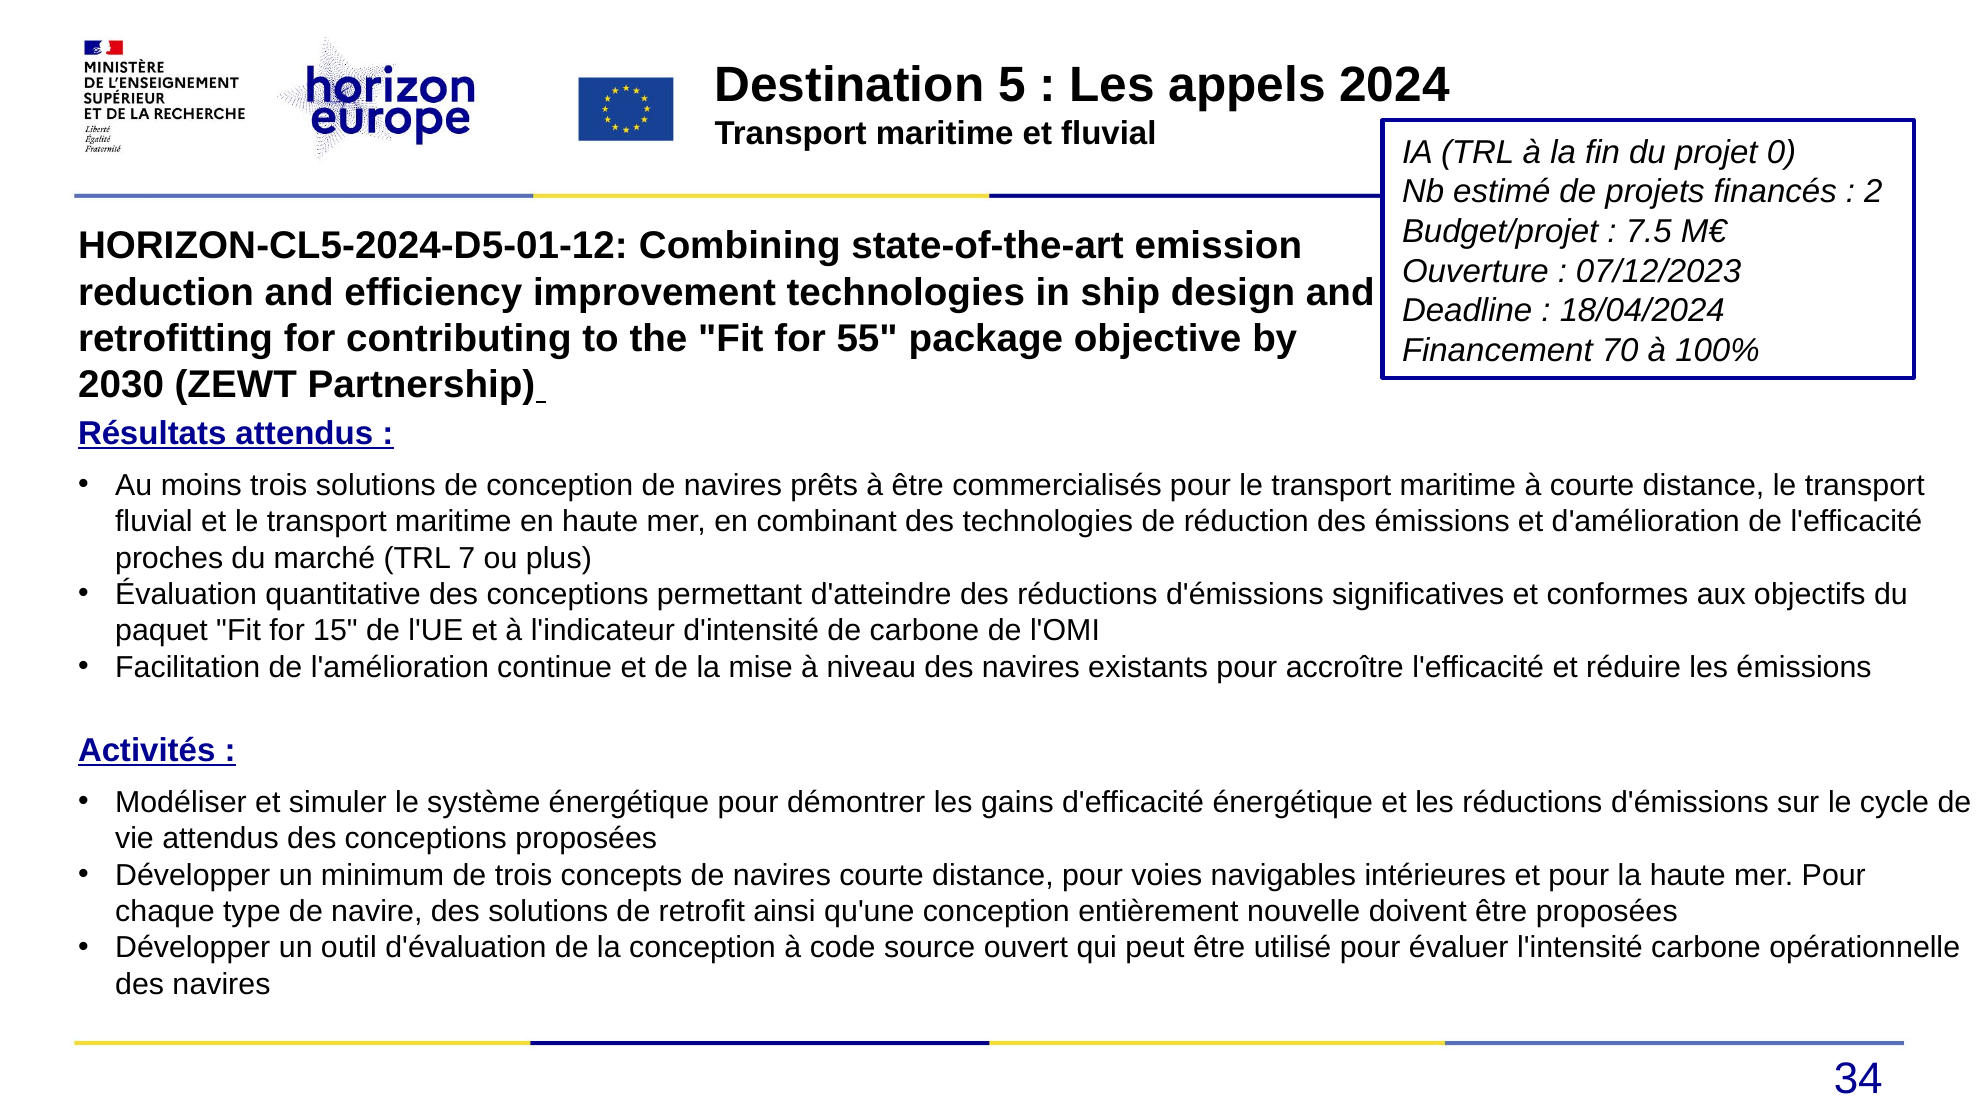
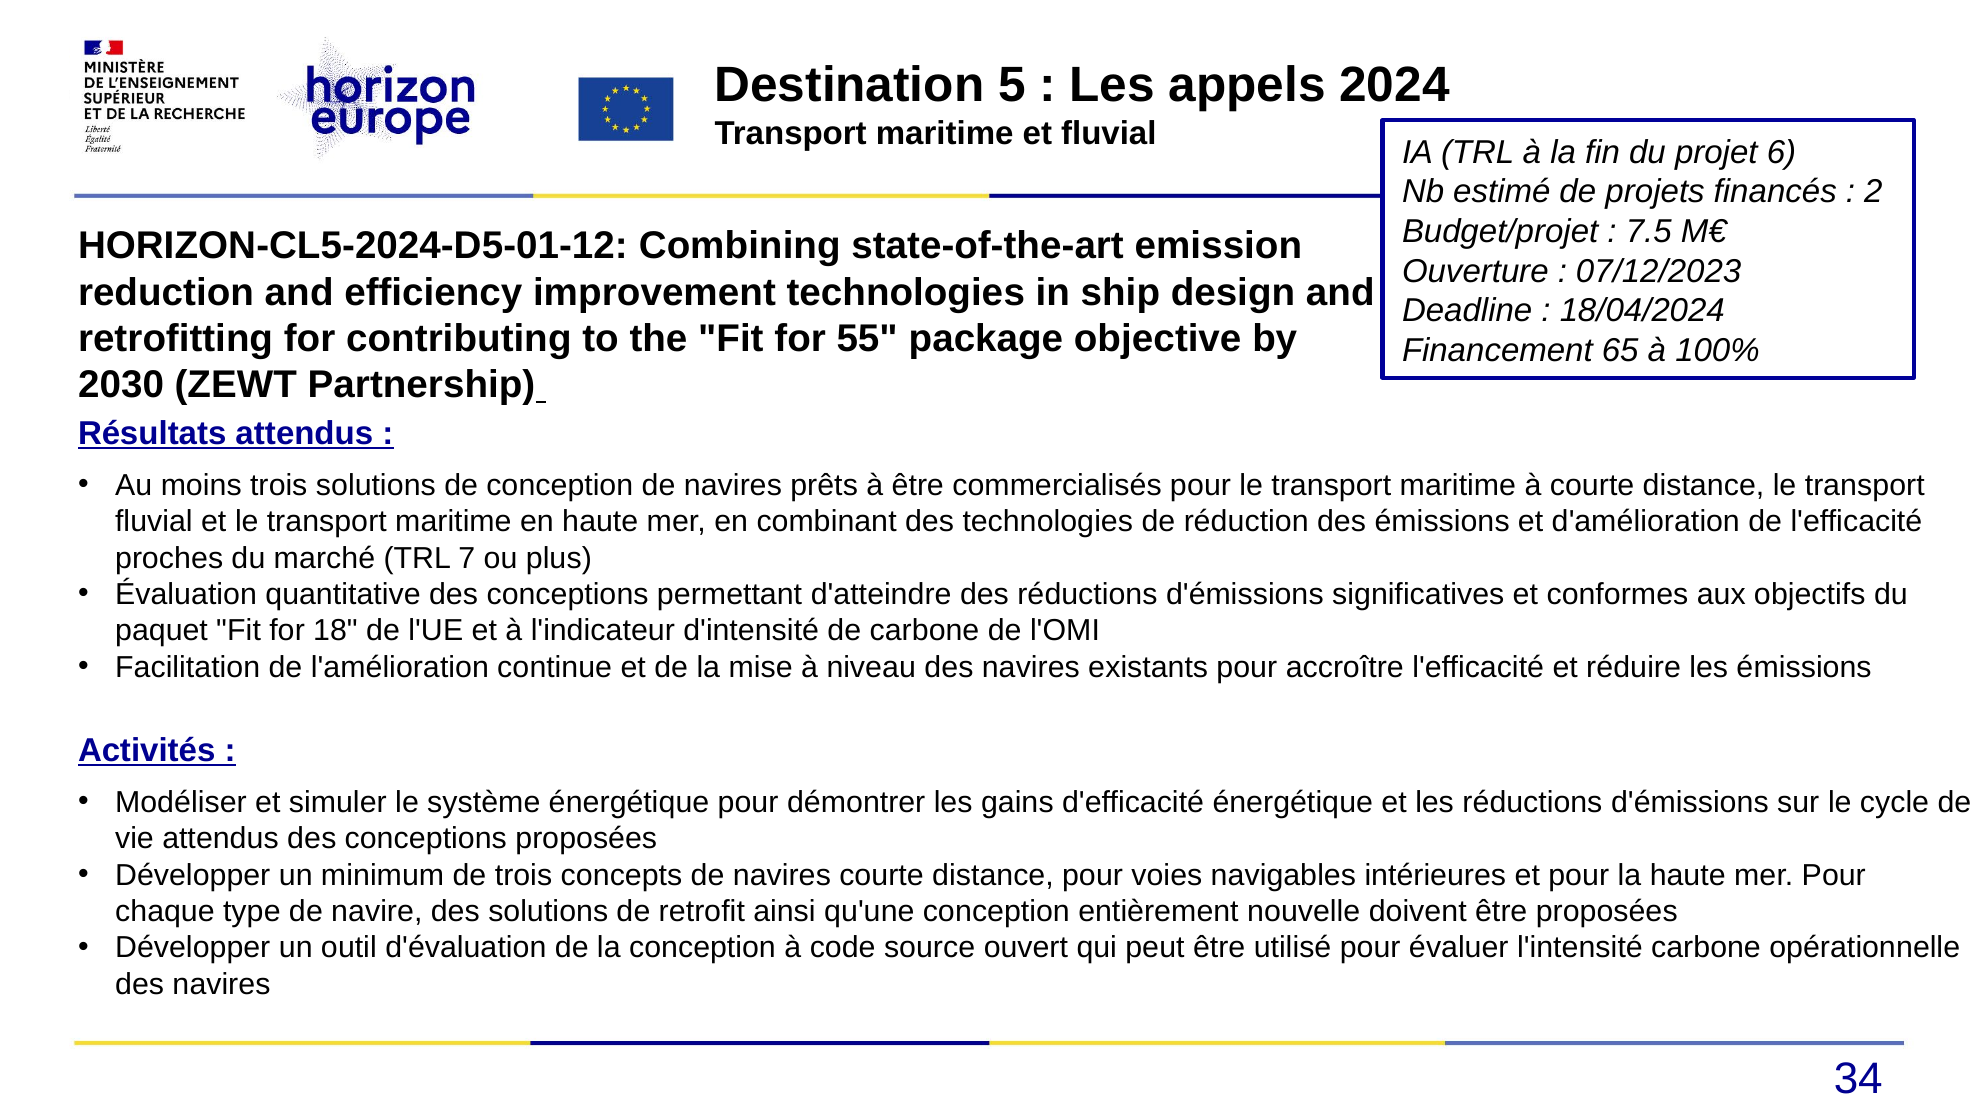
0: 0 -> 6 (1781, 152)
70: 70 -> 65 (1620, 351)
15: 15 -> 18 (335, 631)
